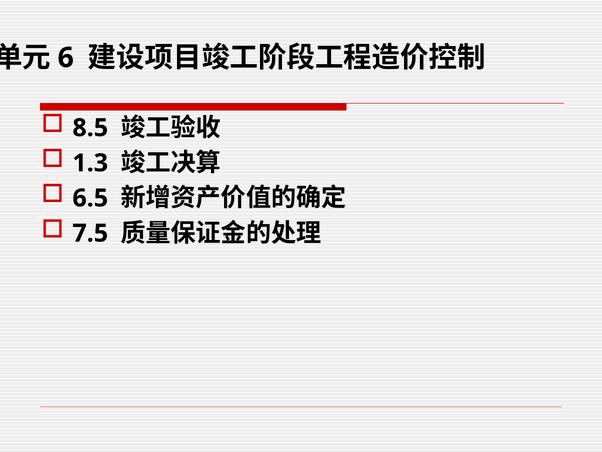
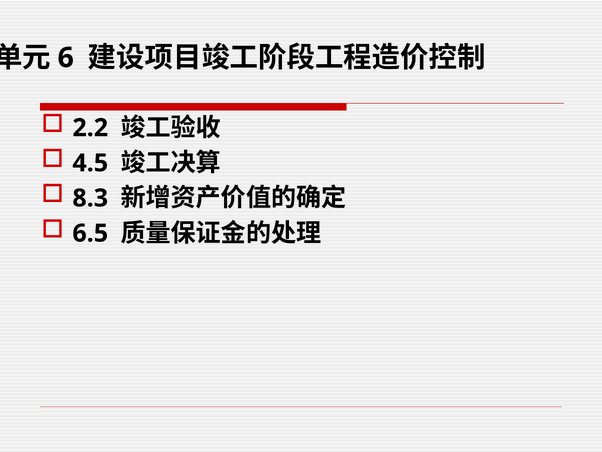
8.5: 8.5 -> 2.2 (90, 128)
1.3: 1.3 -> 4.5 (90, 163)
6.5: 6.5 -> 8.3 (90, 198)
7.5: 7.5 -> 6.5 (90, 233)
